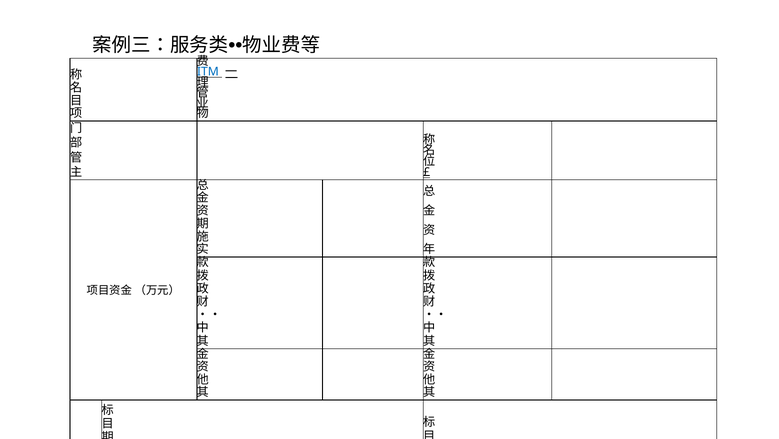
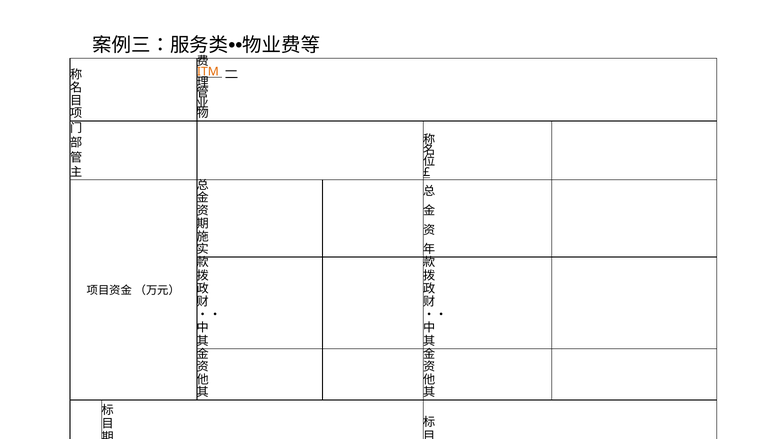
ITM colour: blue -> orange (208, 72)
